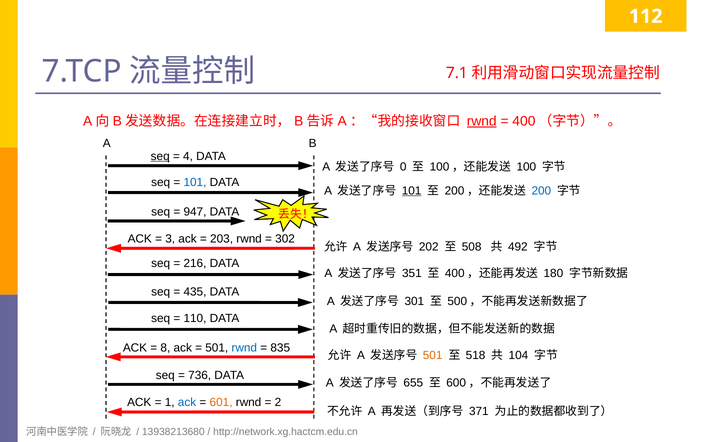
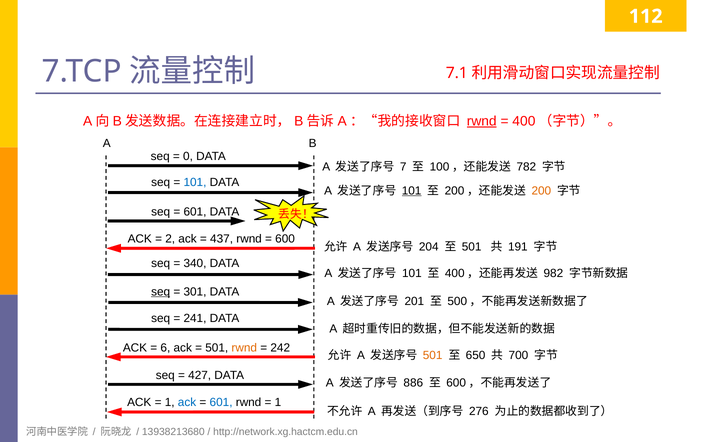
seq underline: present -> none (160, 156)
4: 4 -> 0 (188, 156)
0: 0 -> 7 (403, 167)
100: 100 -> 782 (526, 167)
200 colour: blue -> orange (541, 191)
947: 947 -> 601 (195, 212)
3: 3 -> 2 (170, 239)
203: 203 -> 437 (222, 239)
302: 302 -> 600 (285, 239)
202: 202 -> 204 (429, 247)
508: 508 -> 501 (472, 247)
492: 492 -> 191 (518, 247)
216: 216 -> 340 (195, 263)
351: 351 -> 101 (412, 273)
180: 180 -> 982 (553, 273)
seq underline: none -> present (161, 292)
435: 435 -> 301 (195, 292)
301: 301 -> 201 (414, 302)
110: 110 -> 241 (195, 319)
8: 8 -> 6 (165, 348)
rwnd colour: blue -> orange (244, 348)
835: 835 -> 242 (280, 348)
518: 518 -> 650 (476, 356)
104: 104 -> 700 (518, 356)
736: 736 -> 427 (200, 376)
655: 655 -> 886 (413, 383)
601 colour: orange -> blue (221, 403)
2: 2 -> 1 (278, 403)
371: 371 -> 276 (479, 412)
